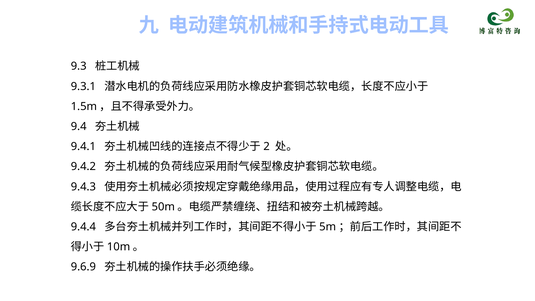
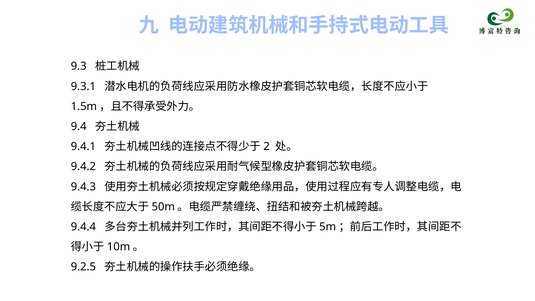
9.6.9: 9.6.9 -> 9.2.5 (83, 267)
